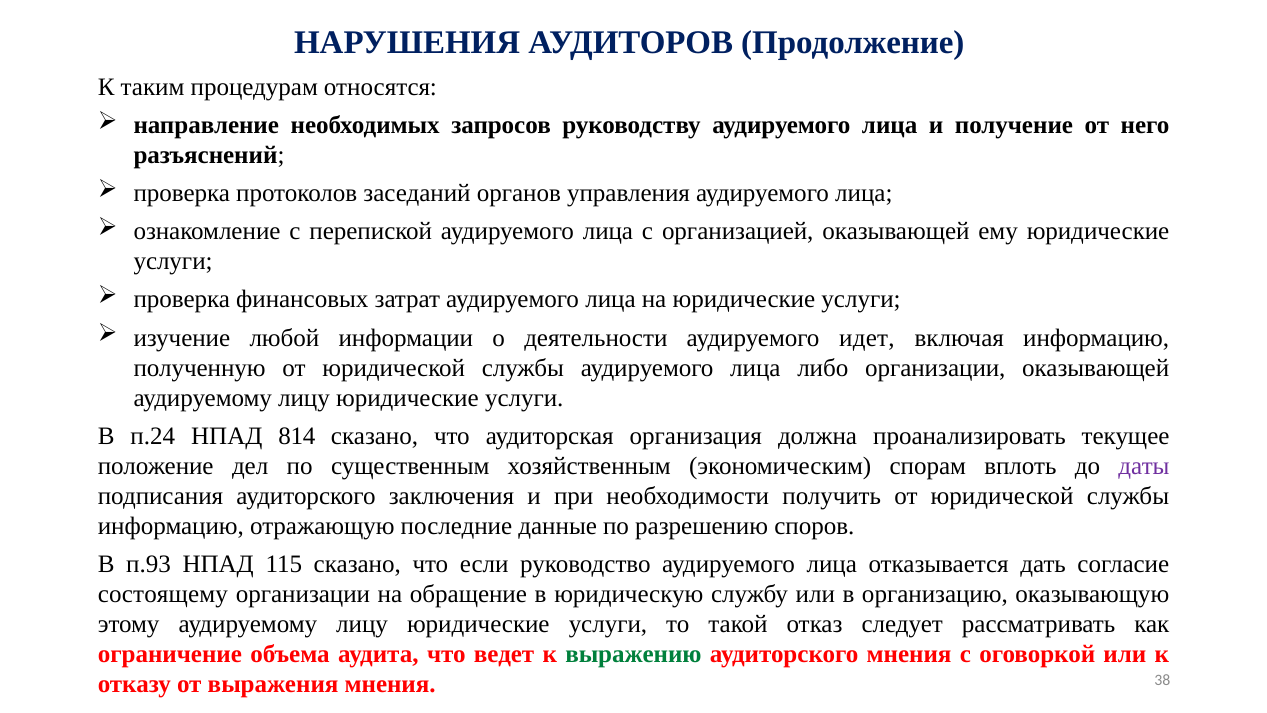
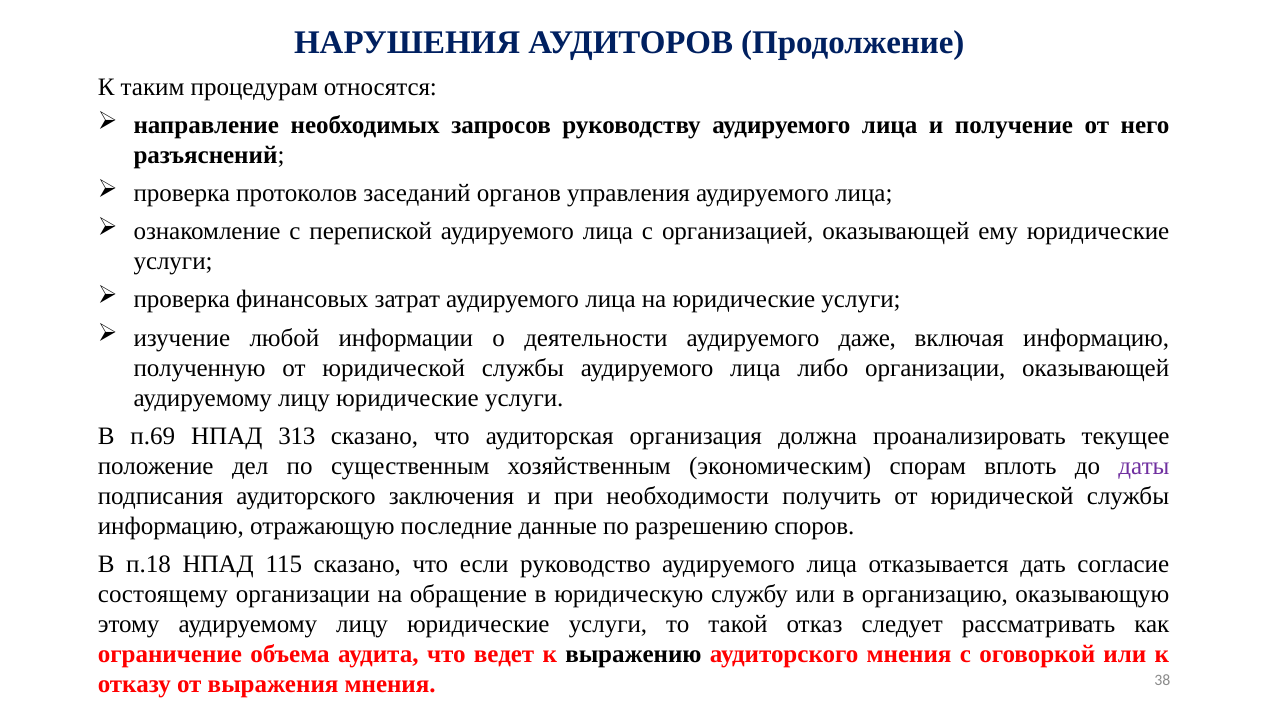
идет: идет -> даже (867, 338)
п.24: п.24 -> п.69 (153, 436)
814: 814 -> 313 (297, 436)
п.93: п.93 -> п.18 (148, 564)
выражению colour: green -> black (633, 654)
